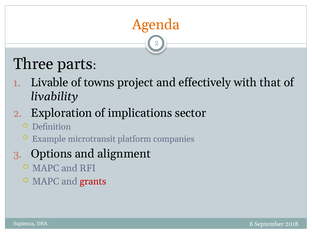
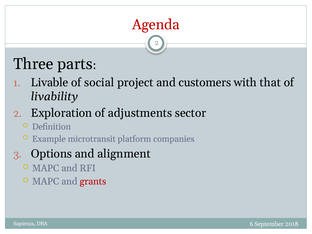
Agenda colour: orange -> red (156, 25)
towns: towns -> social (99, 83)
effectively: effectively -> customers (205, 83)
implications: implications -> adjustments (140, 113)
